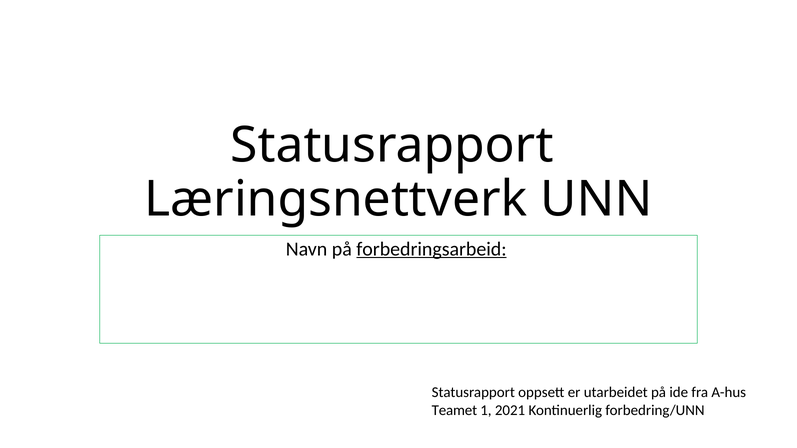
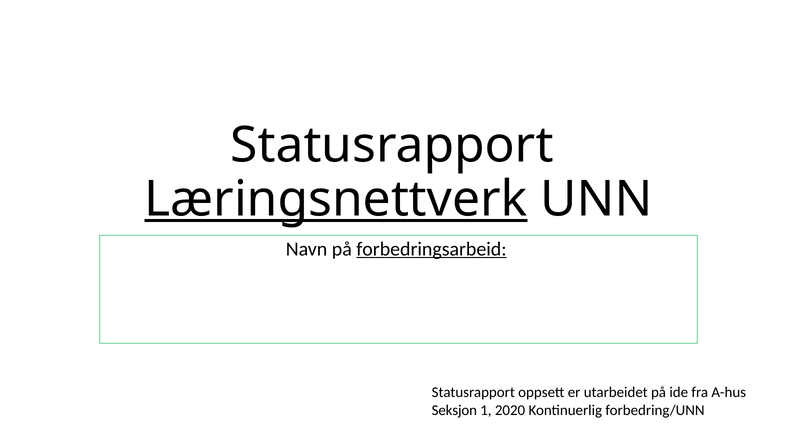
Læringsnettverk underline: none -> present (336, 199)
Teamet: Teamet -> Seksjon (454, 411)
2021: 2021 -> 2020 (510, 411)
